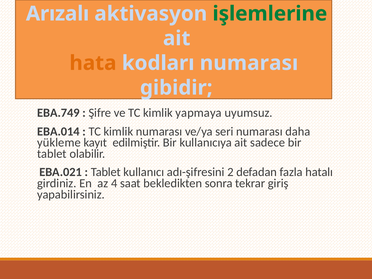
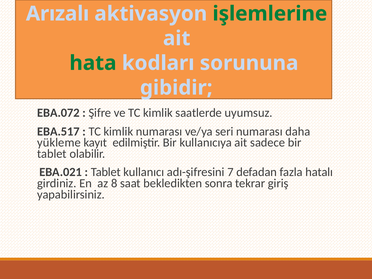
hata colour: orange -> green (93, 63)
kodları numarası: numarası -> sorununa (249, 63)
EBA.749: EBA.749 -> EBA.072 (58, 113)
yapmaya: yapmaya -> saatlerde (199, 113)
EBA.014: EBA.014 -> EBA.517 (58, 131)
2: 2 -> 7 (230, 172)
4: 4 -> 8 (114, 183)
